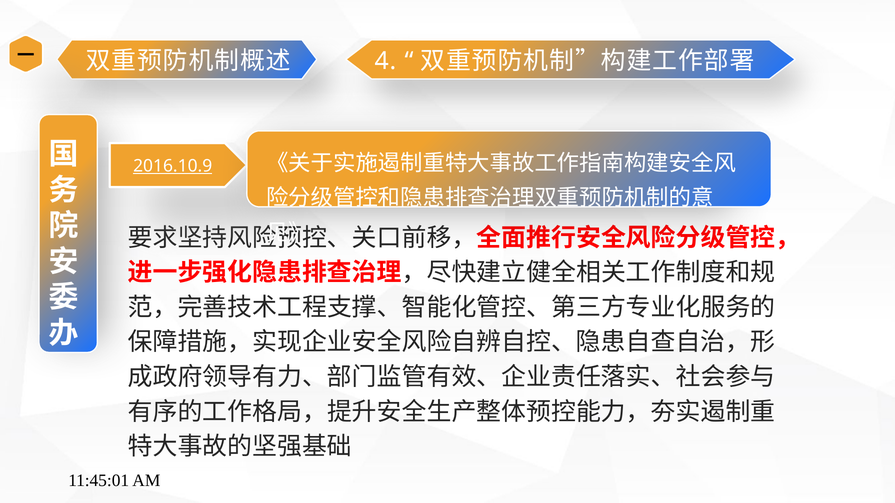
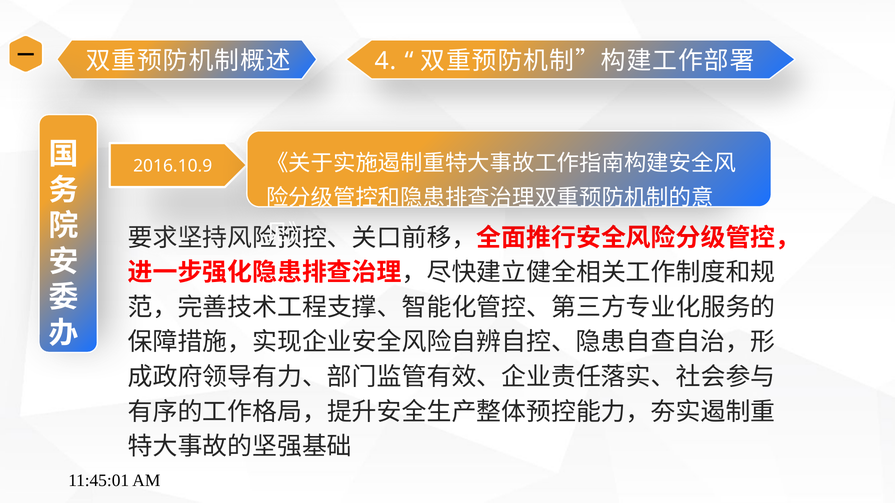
2016.10.9 underline: present -> none (173, 166)
